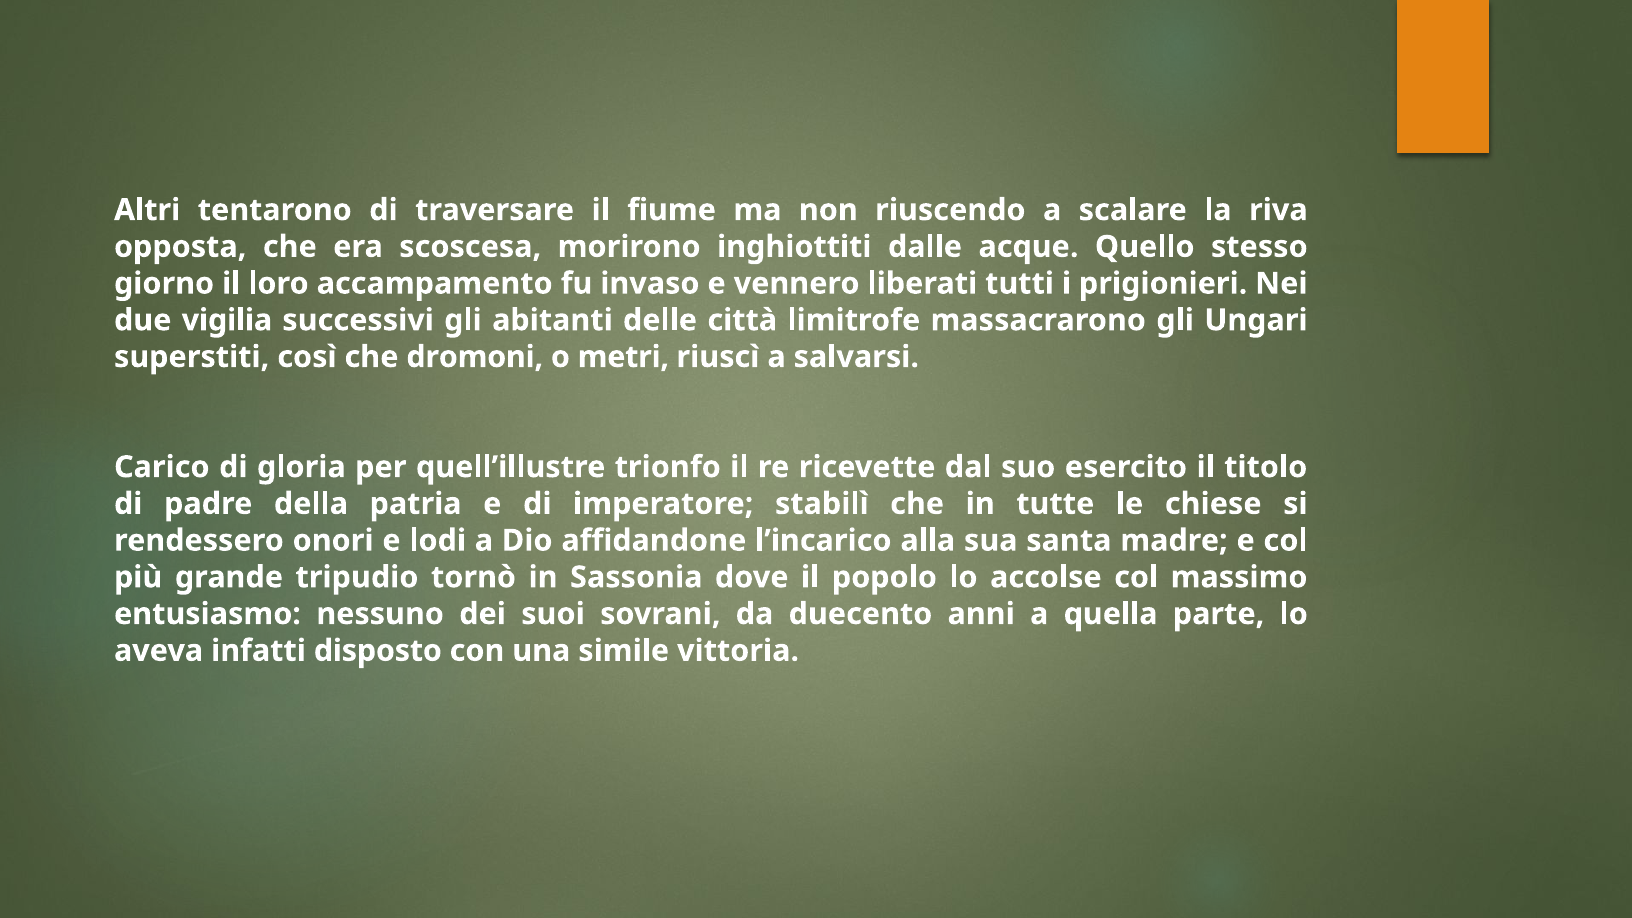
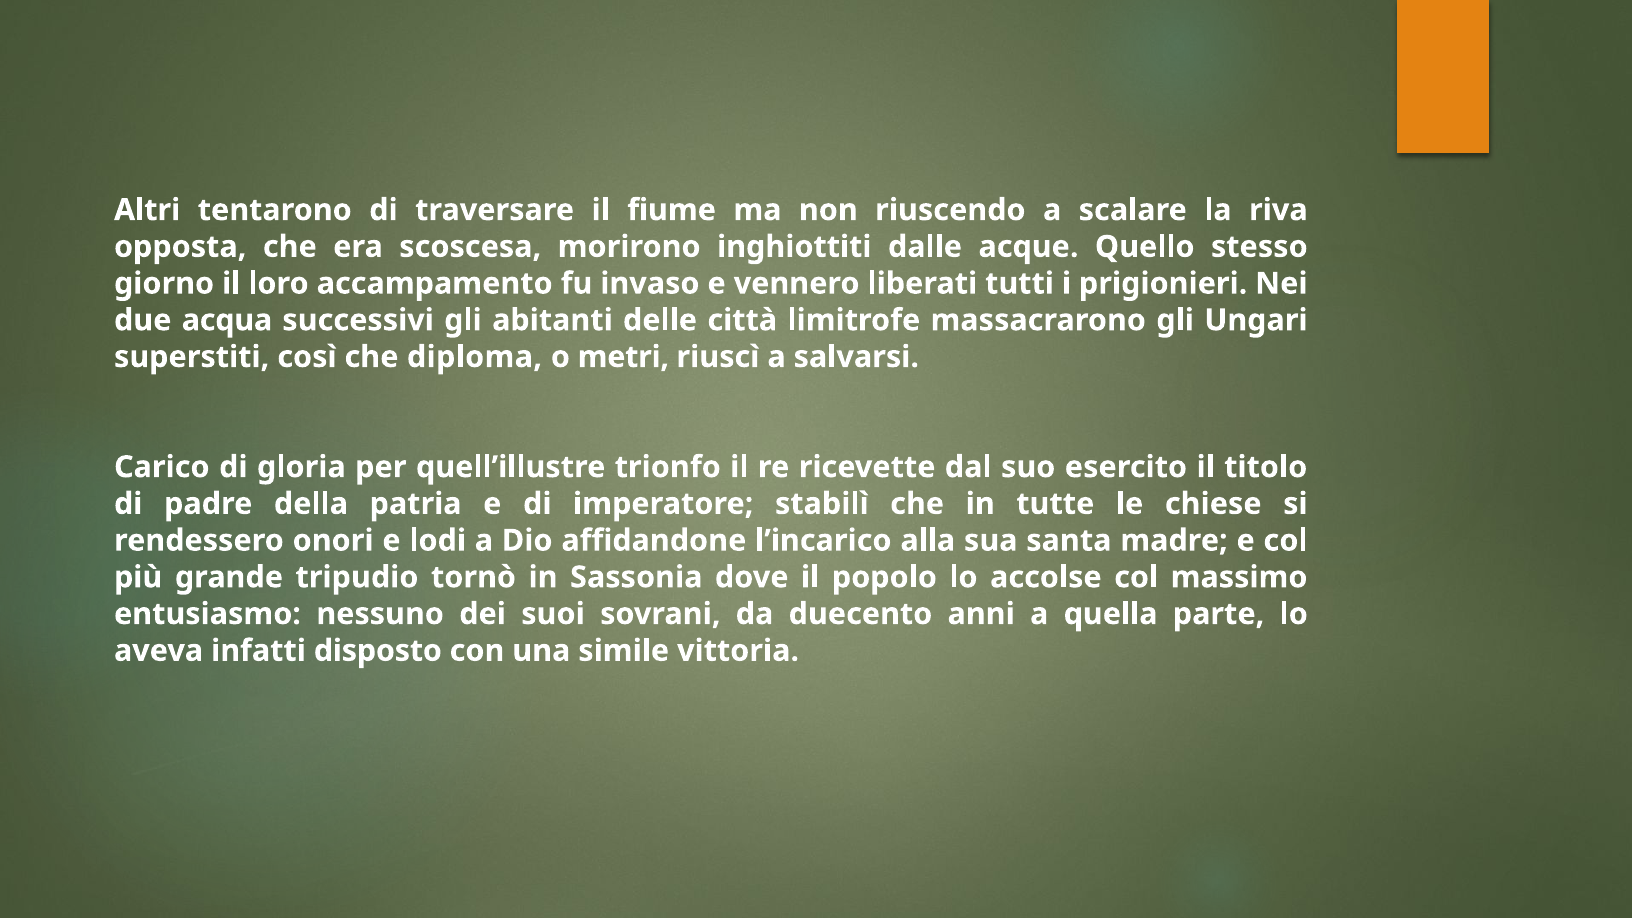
vigilia: vigilia -> acqua (227, 320)
dromoni: dromoni -> diploma (474, 357)
